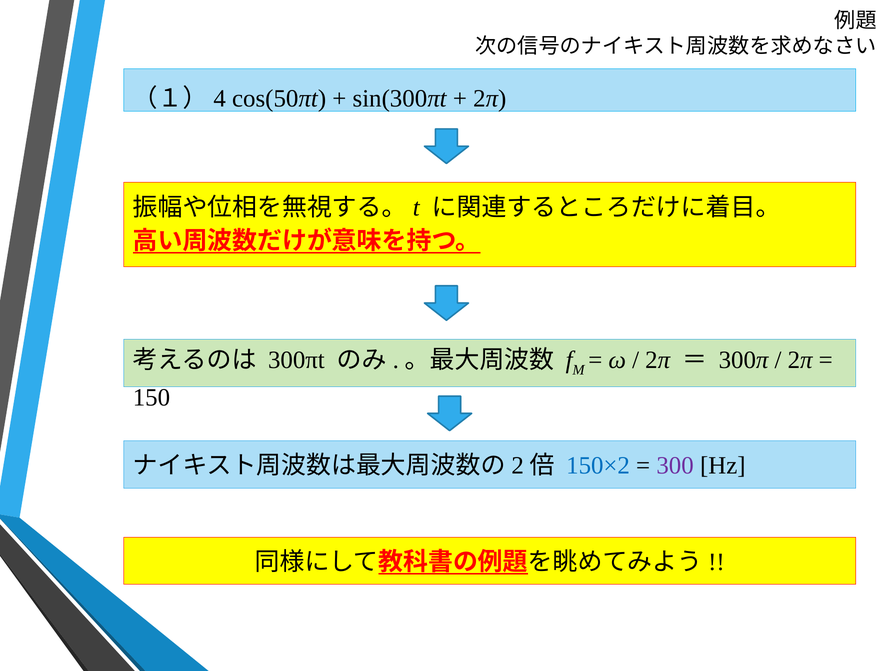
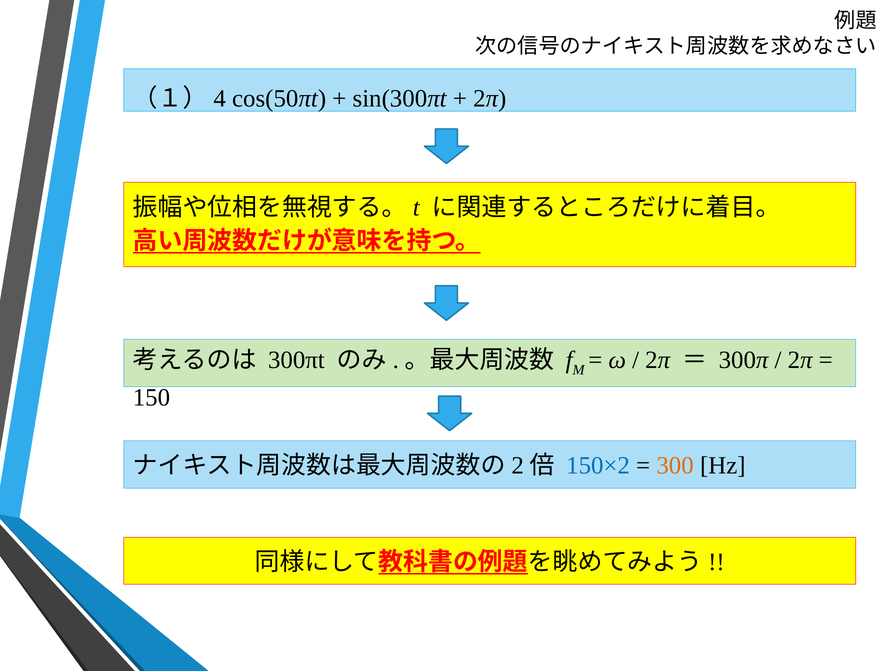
300 colour: purple -> orange (675, 466)
